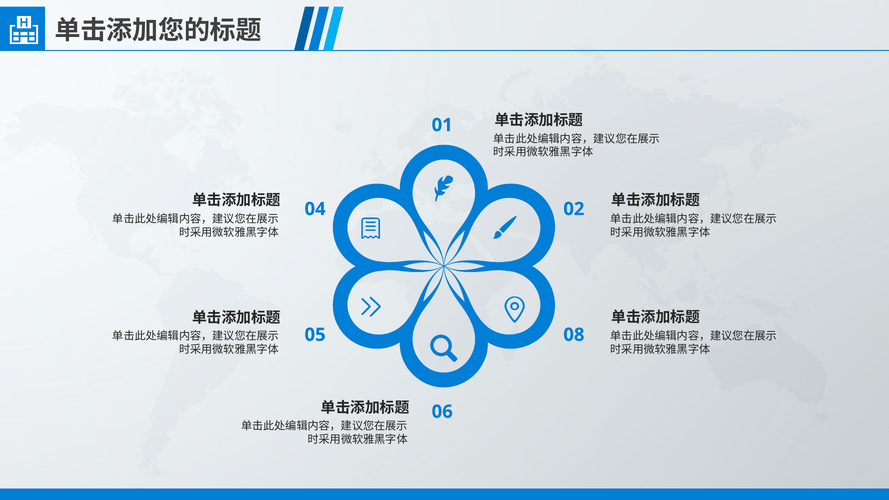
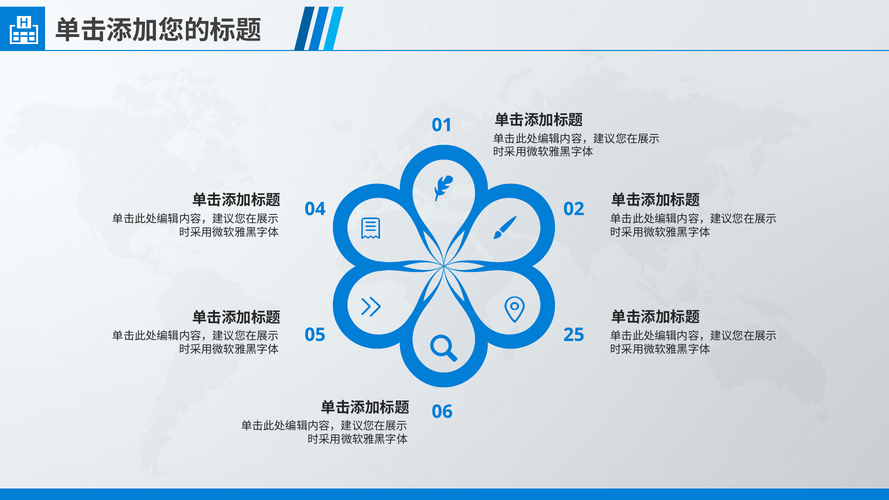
08: 08 -> 25 (574, 335)
